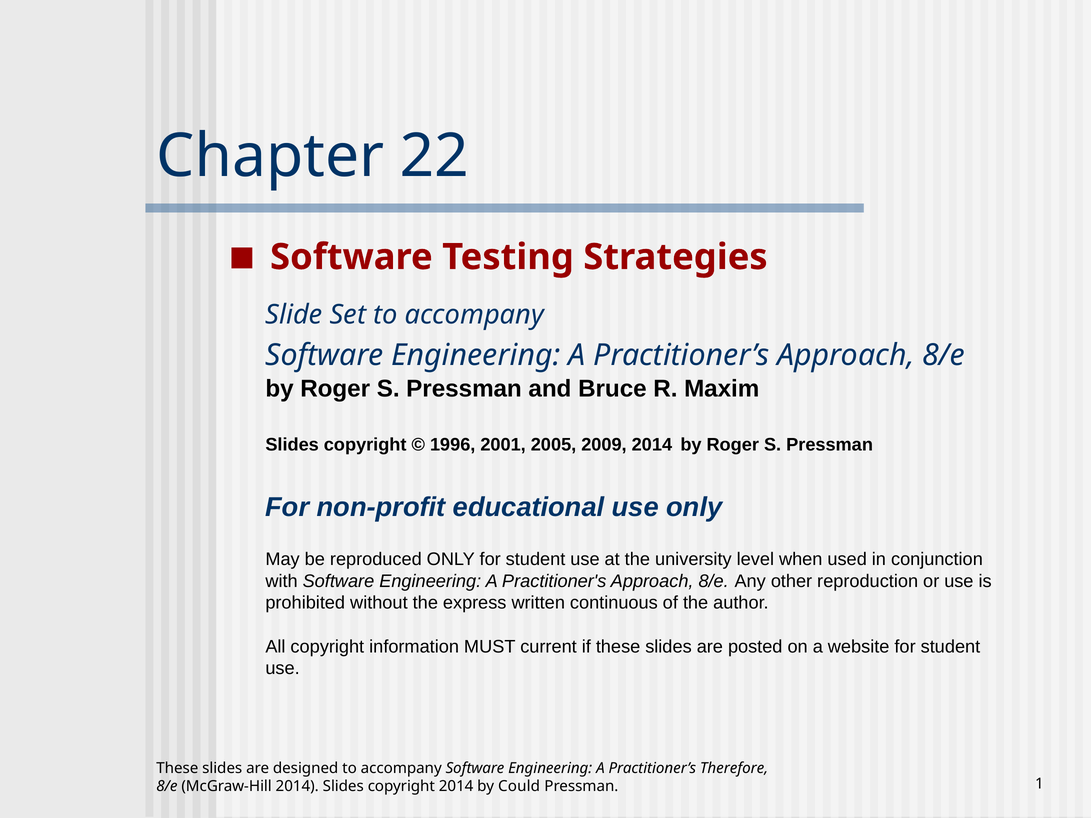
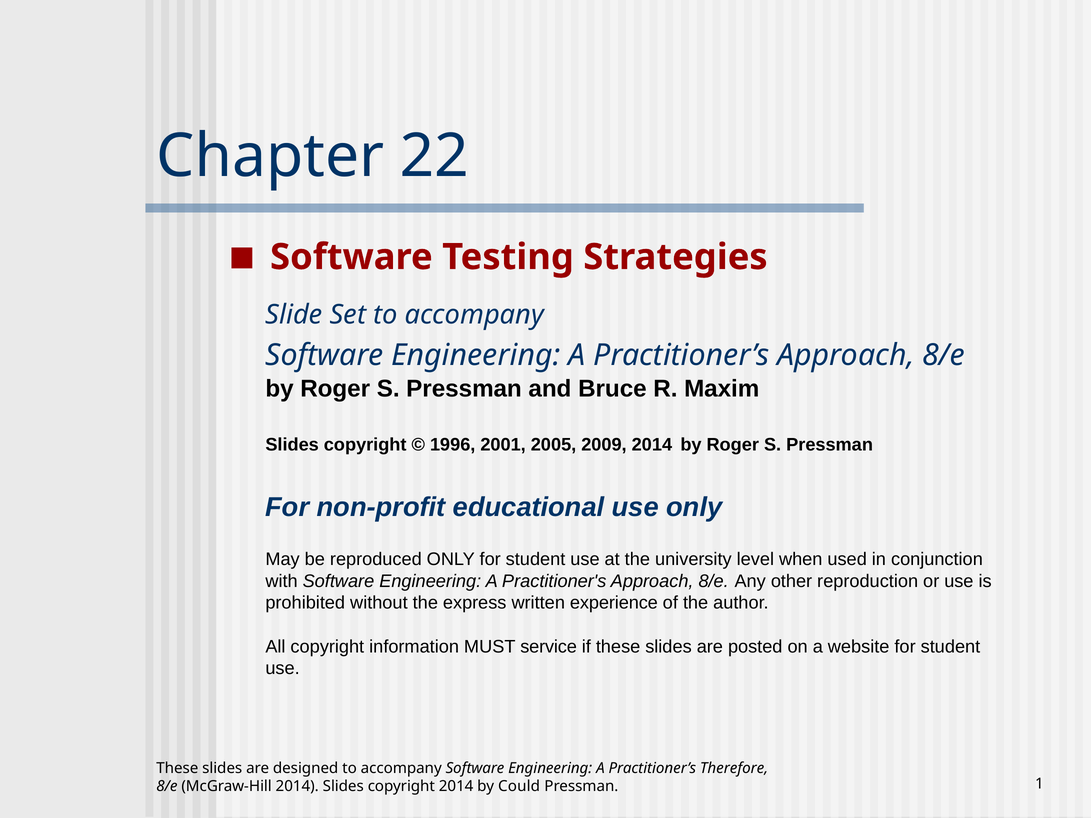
continuous: continuous -> experience (614, 603)
current: current -> service (549, 647)
